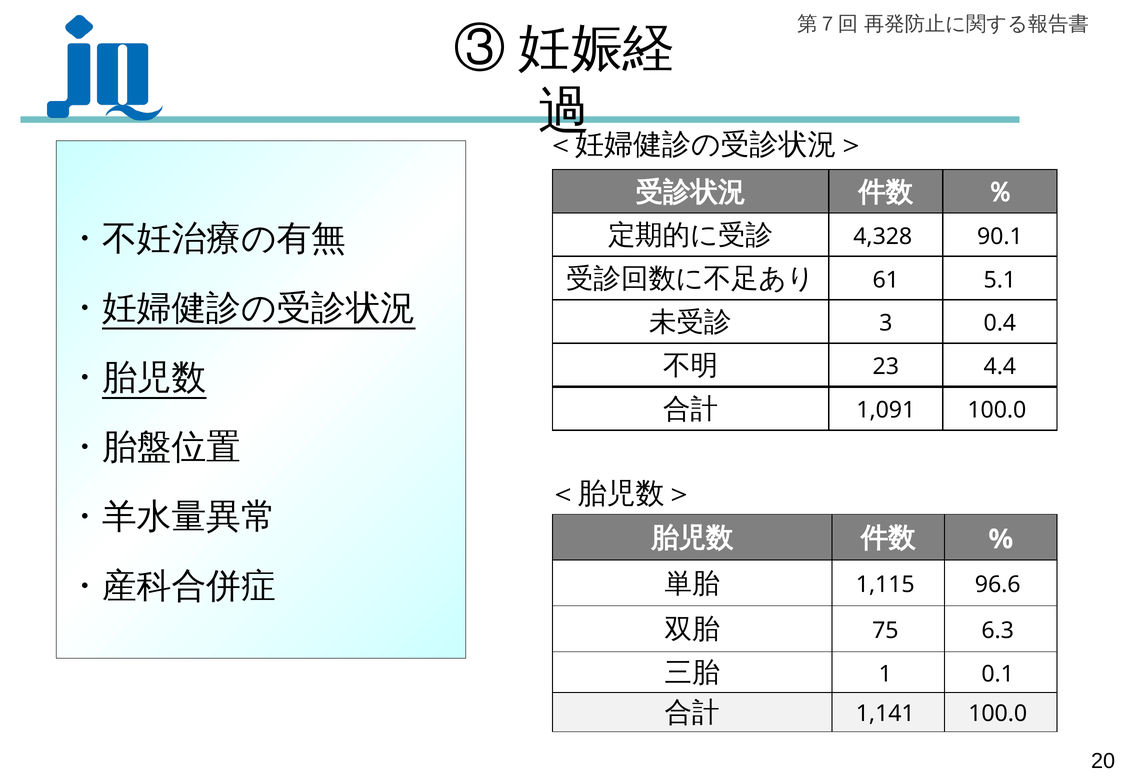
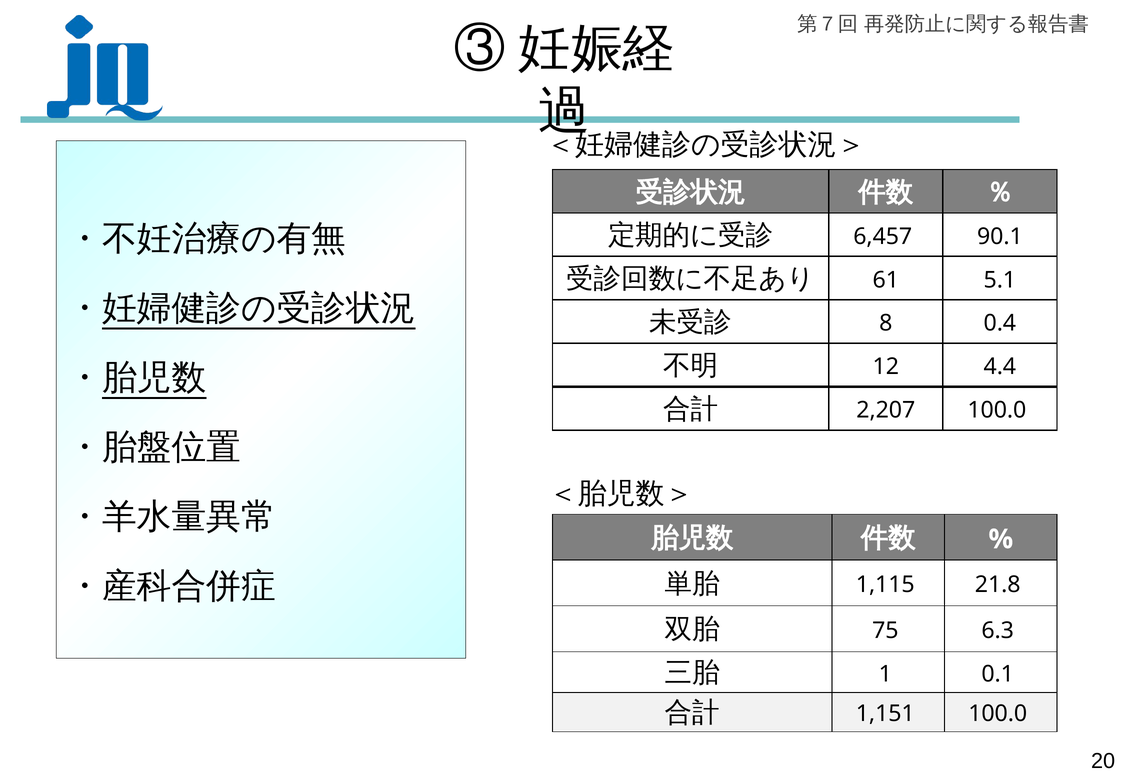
4,328: 4,328 -> 6,457 (883, 236)
3: 3 -> 8 (886, 323)
23: 23 -> 12 (886, 367)
1,091: 1,091 -> 2,207 (886, 410)
96.6: 96.6 -> 21.8 (998, 585)
1,141: 1,141 -> 1,151 (885, 714)
